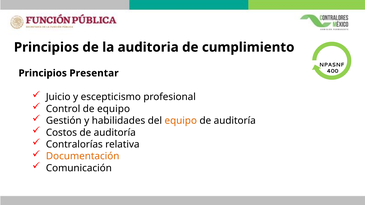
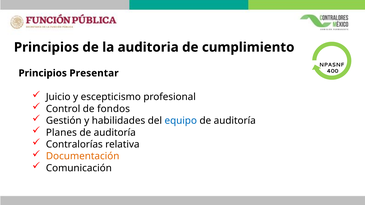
de equipo: equipo -> fondos (114, 109)
equipo colour: orange -> blue (181, 121)
Costos: Costos -> Planes (61, 133)
